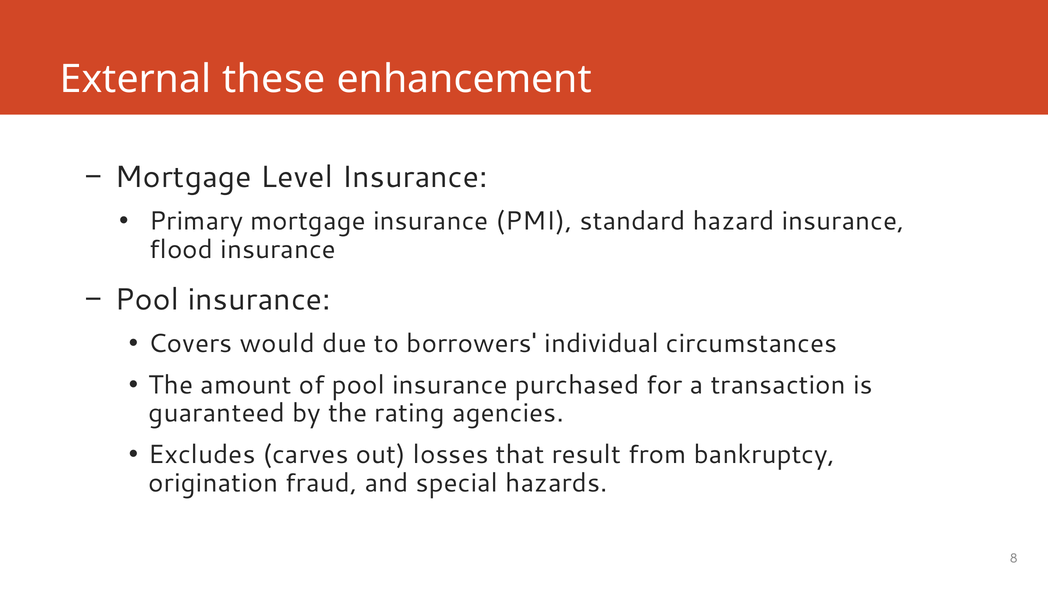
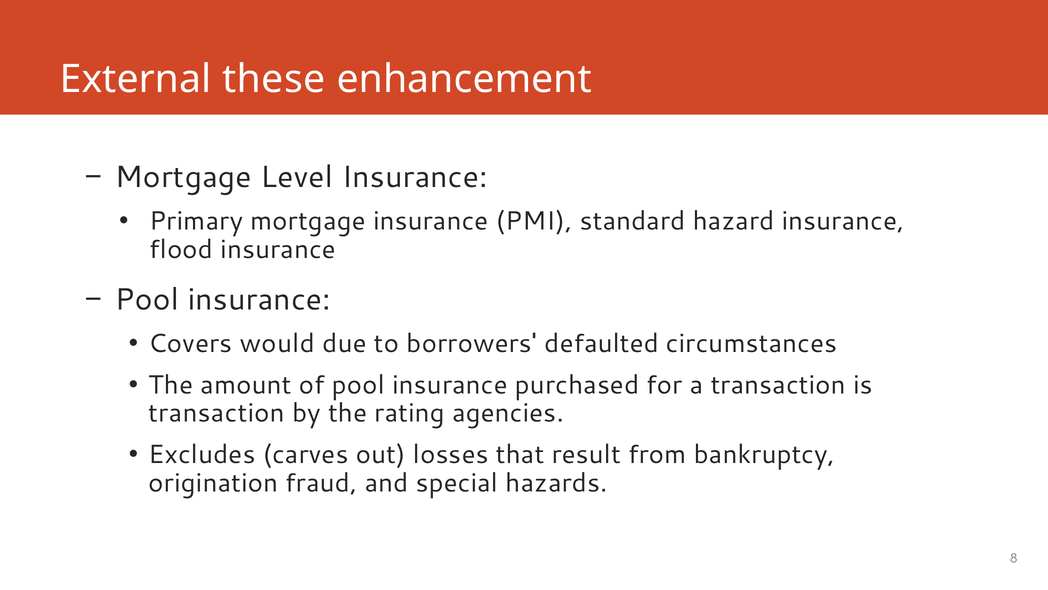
individual: individual -> defaulted (602, 343)
guaranteed: guaranteed -> transaction (217, 413)
